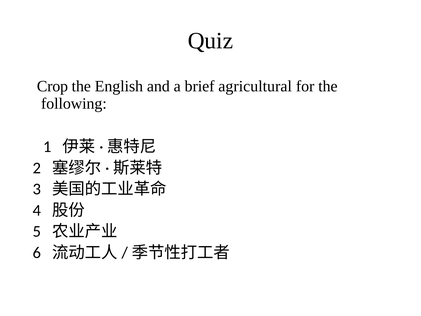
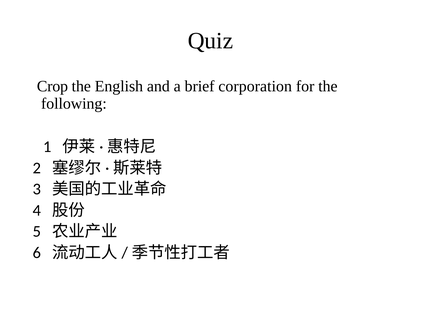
agricultural: agricultural -> corporation (255, 86)
